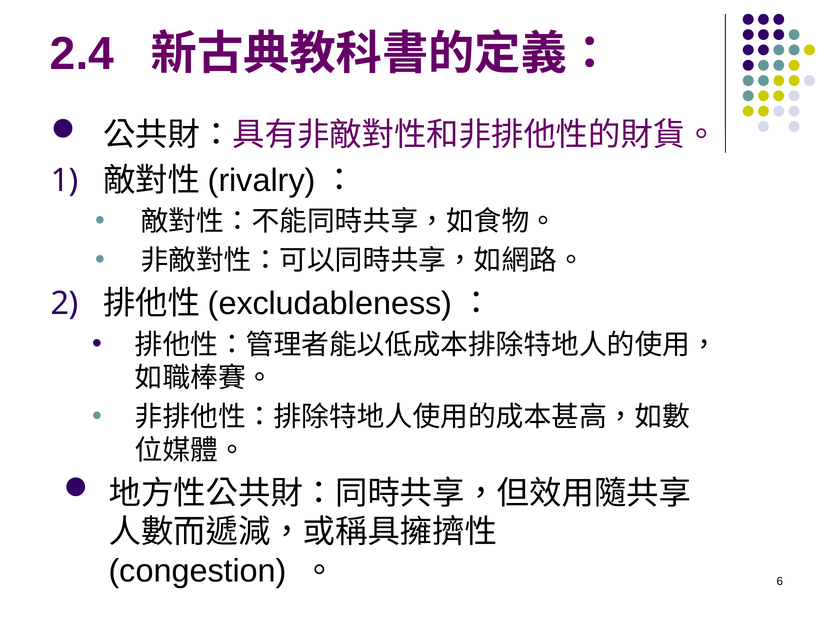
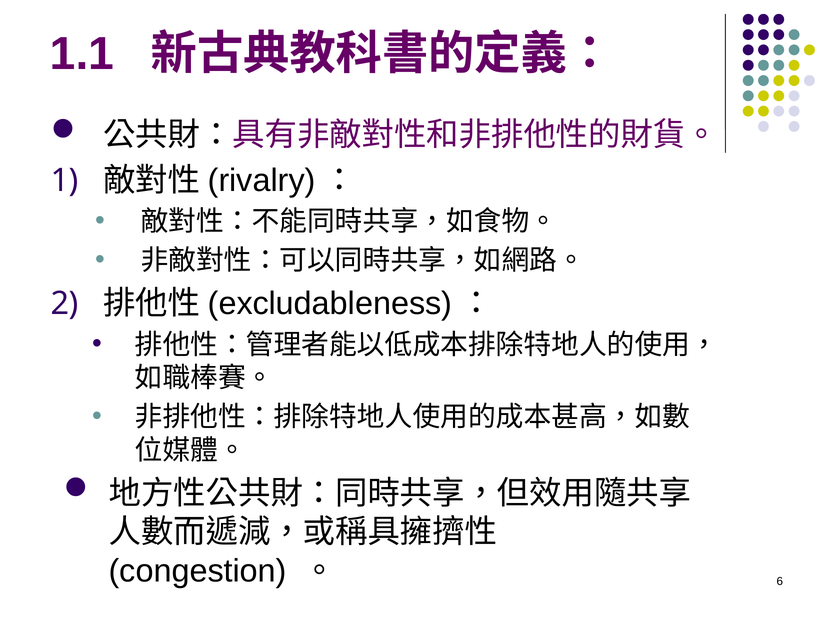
2.4: 2.4 -> 1.1 (82, 54)
